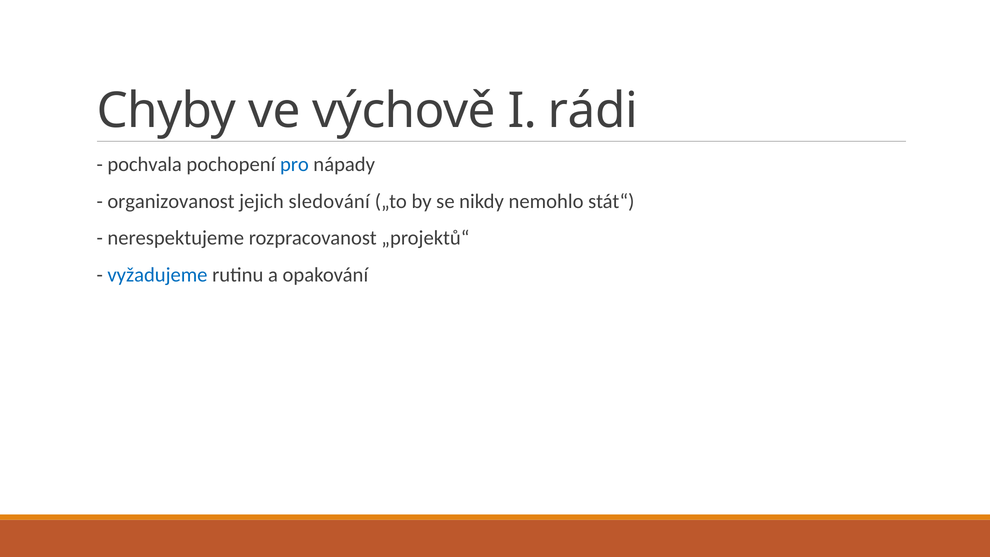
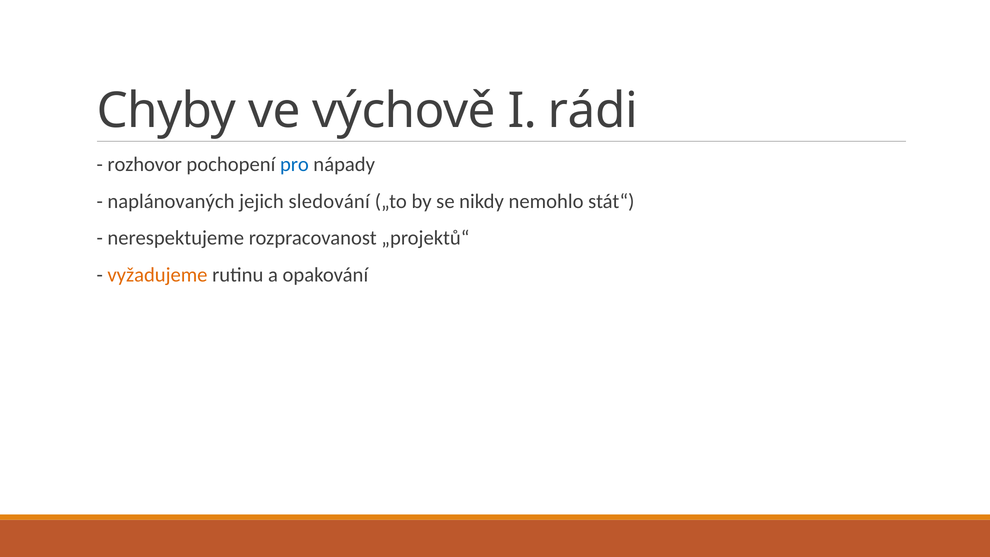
pochvala: pochvala -> rozhovor (145, 165)
organizovanost: organizovanost -> naplánovaných (171, 201)
vyžadujeme colour: blue -> orange (157, 275)
